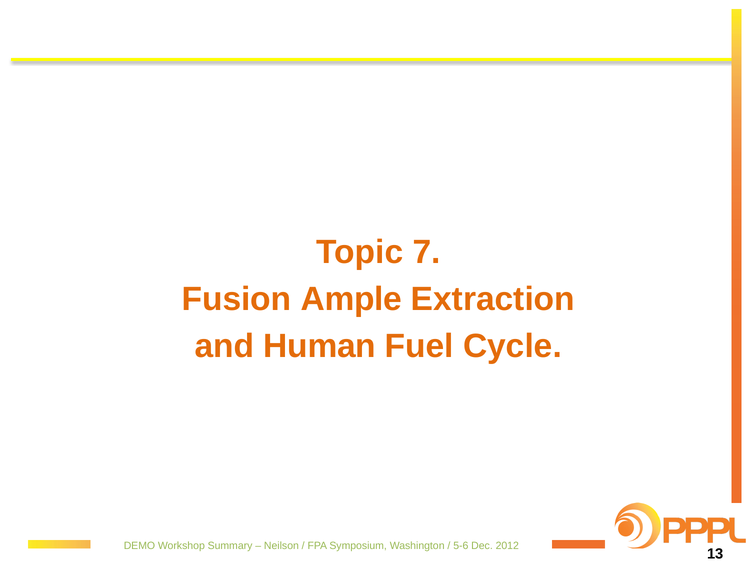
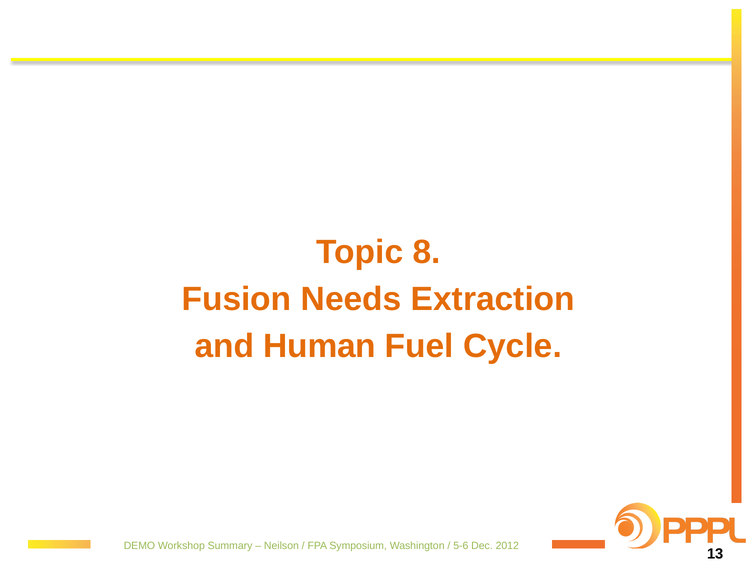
7: 7 -> 8 (427, 252)
Ample: Ample -> Needs (351, 299)
